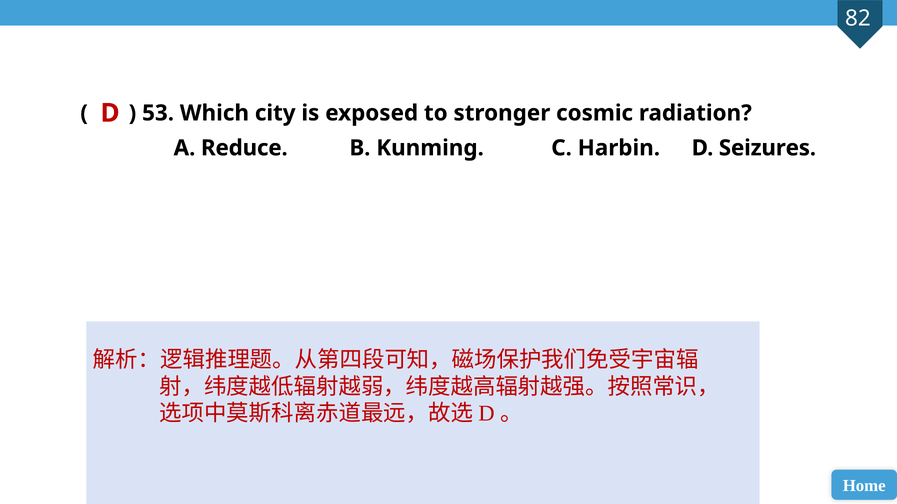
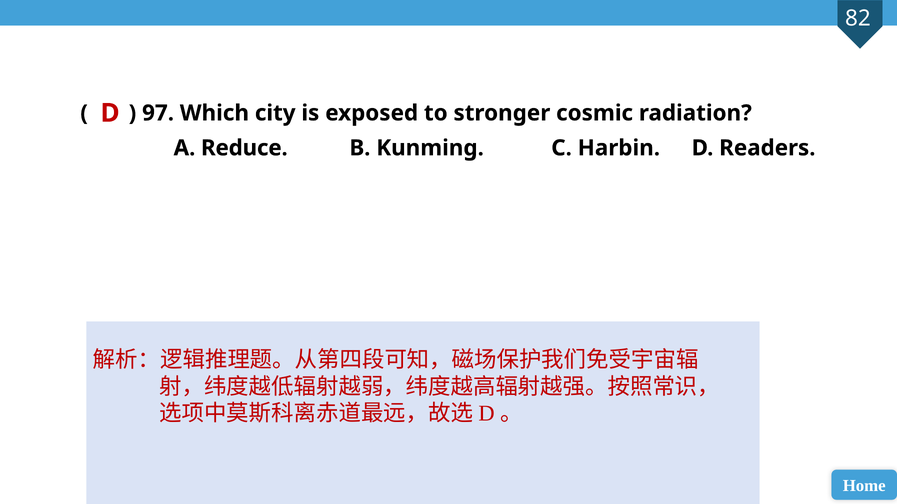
53: 53 -> 97 (158, 113)
Seizures: Seizures -> Readers (767, 148)
